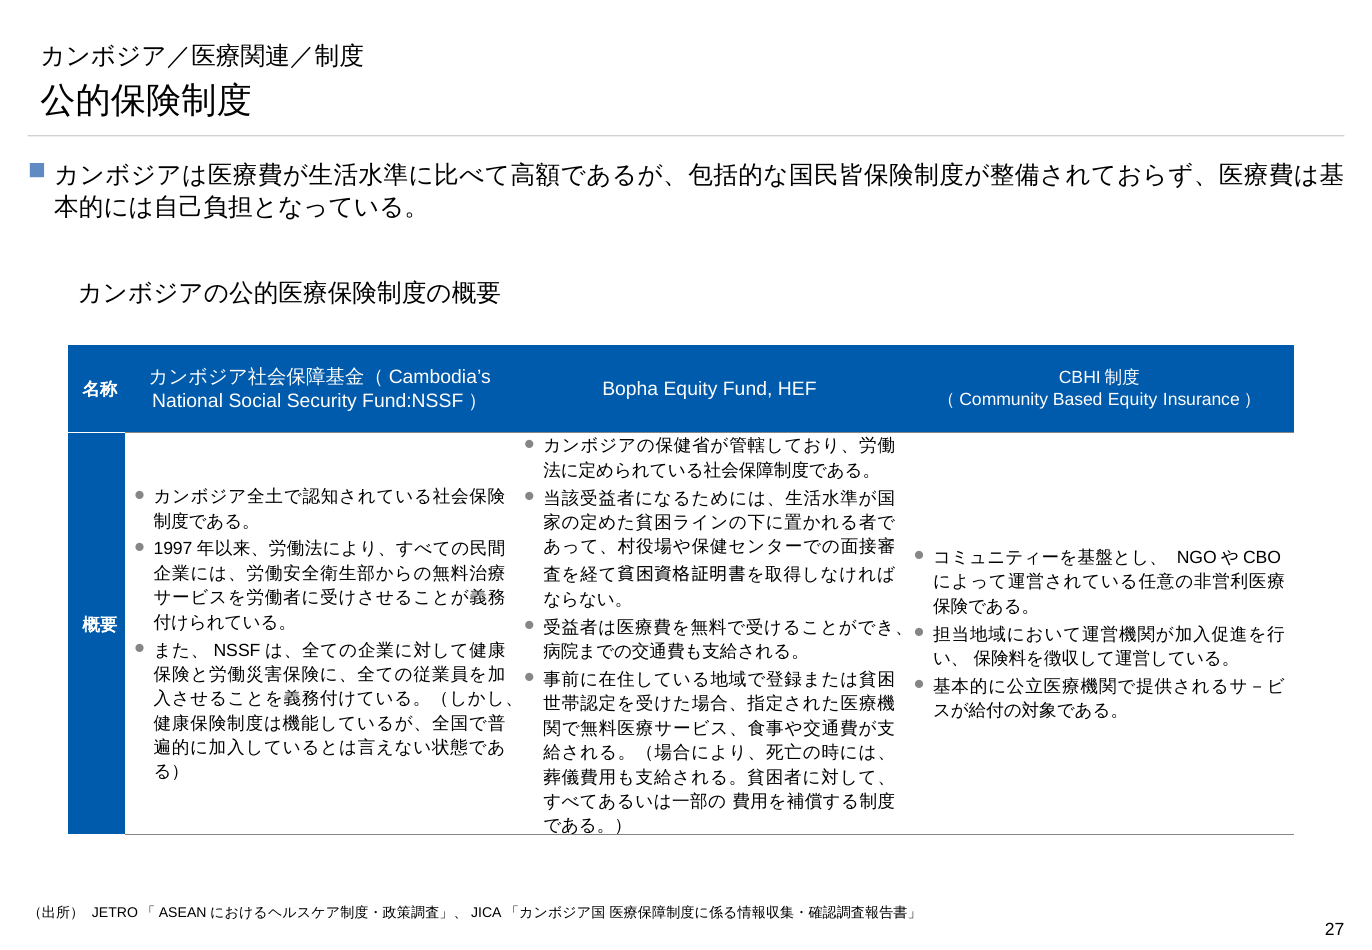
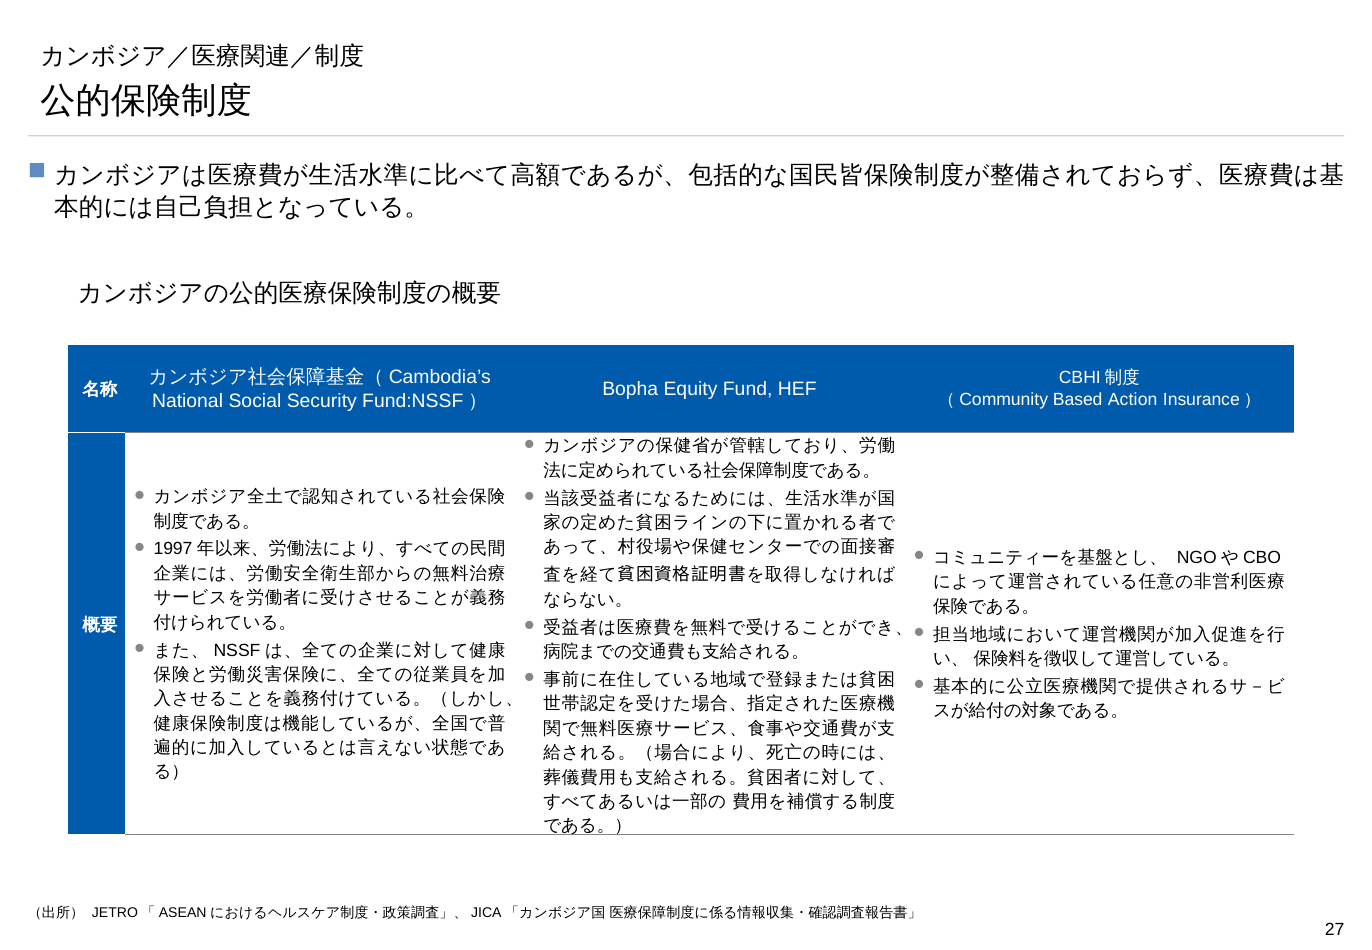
Based Equity: Equity -> Action (1133, 400)
